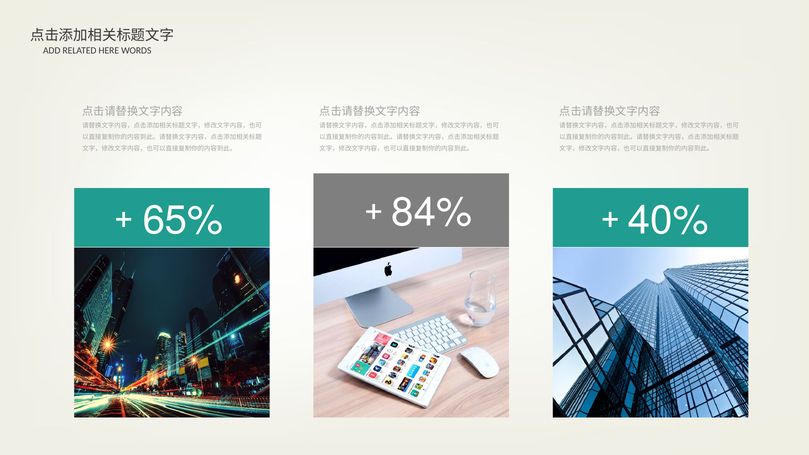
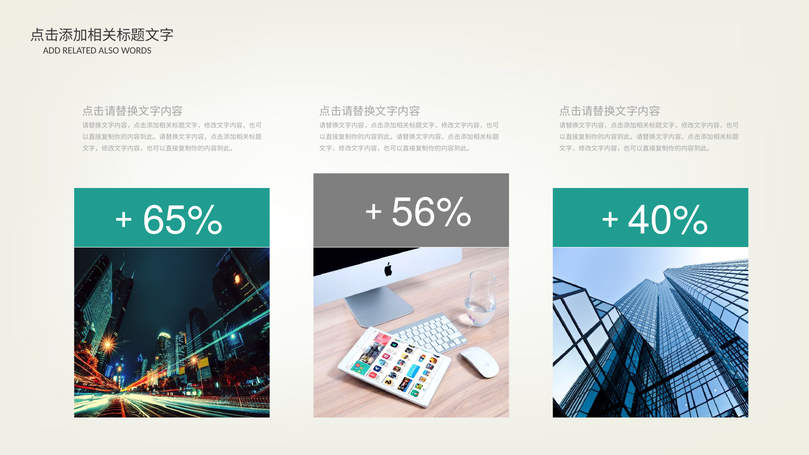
HERE: HERE -> ALSO (109, 51)
84%: 84% -> 56% (432, 213)
